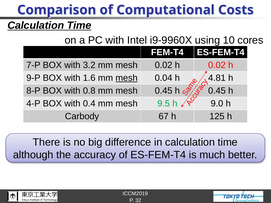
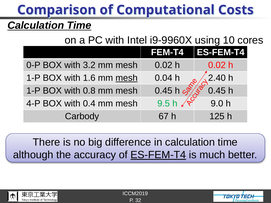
7-P: 7-P -> 0-P (33, 65)
9-P: 9-P -> 1-P (33, 78)
4.81: 4.81 -> 2.40 (217, 78)
8-P: 8-P -> 1-P (33, 91)
ES-FEM-T4 underline: none -> present (158, 155)
